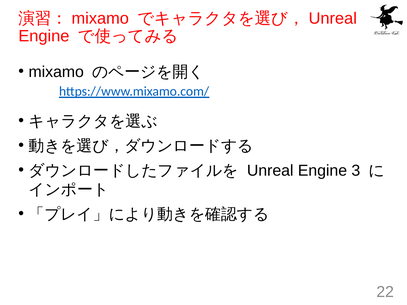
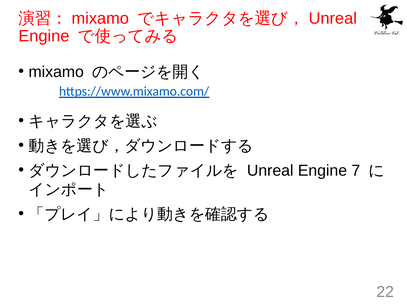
3: 3 -> 7 (356, 171)
